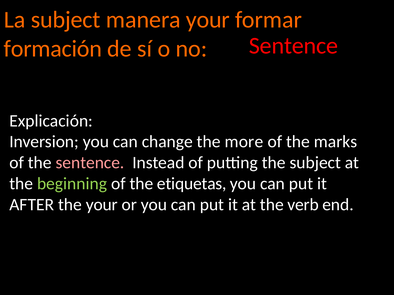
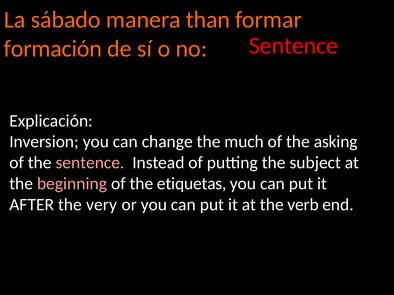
La subject: subject -> sábado (66, 20)
manera your: your -> than (208, 20)
more: more -> much (244, 142)
marks: marks -> asking (336, 142)
beginning colour: light green -> pink (72, 184)
the your: your -> very (102, 205)
